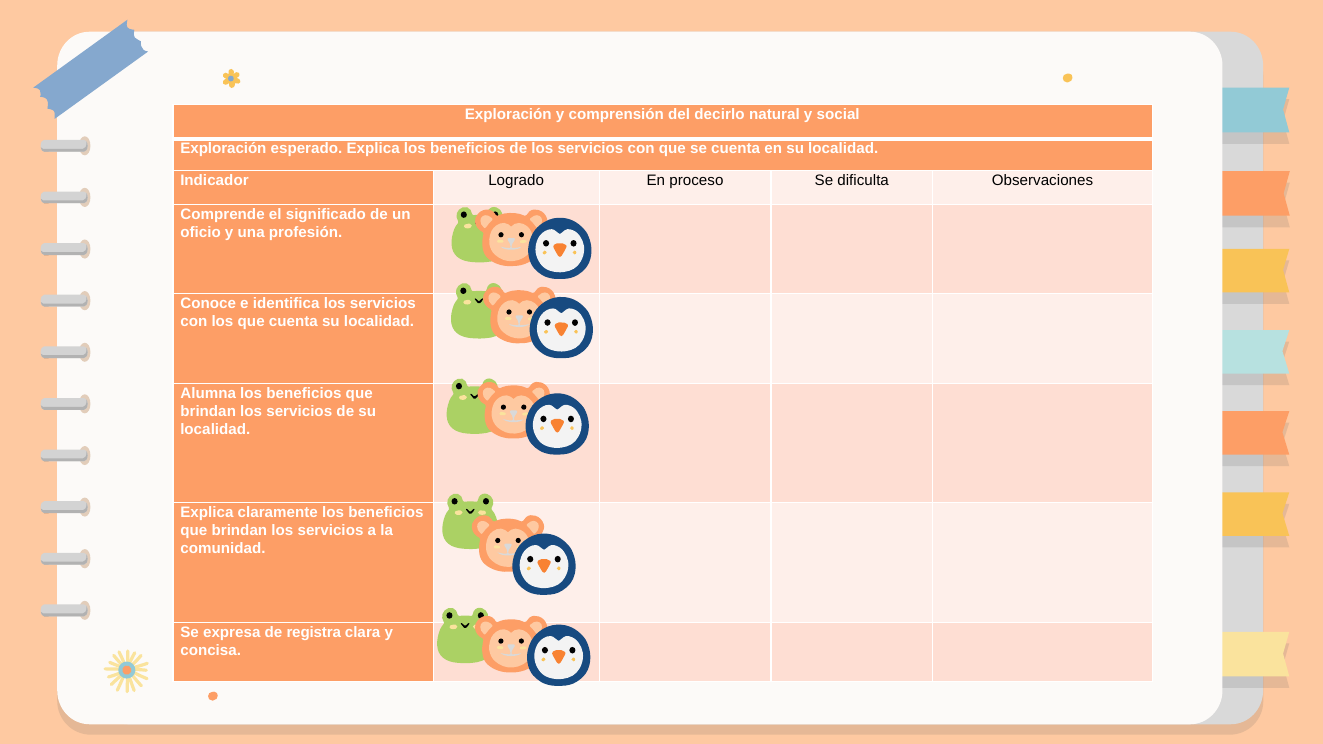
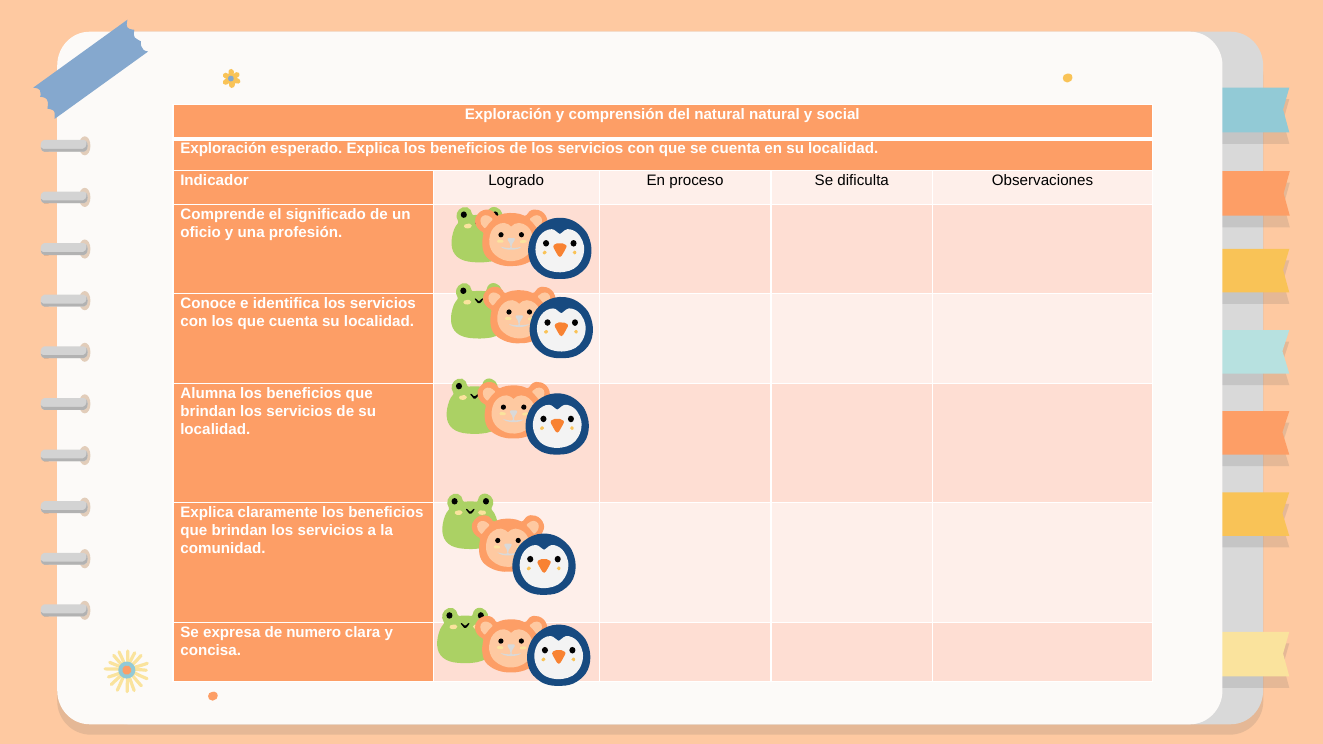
del decirlo: decirlo -> natural (720, 115)
registra: registra -> numero (314, 632)
